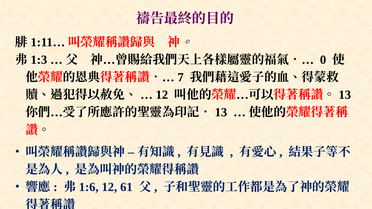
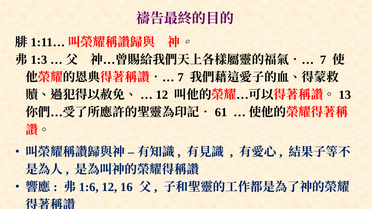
0: 0 -> 7 (323, 60)
13: 13 -> 61 (221, 113)
61: 61 -> 16 (126, 187)
